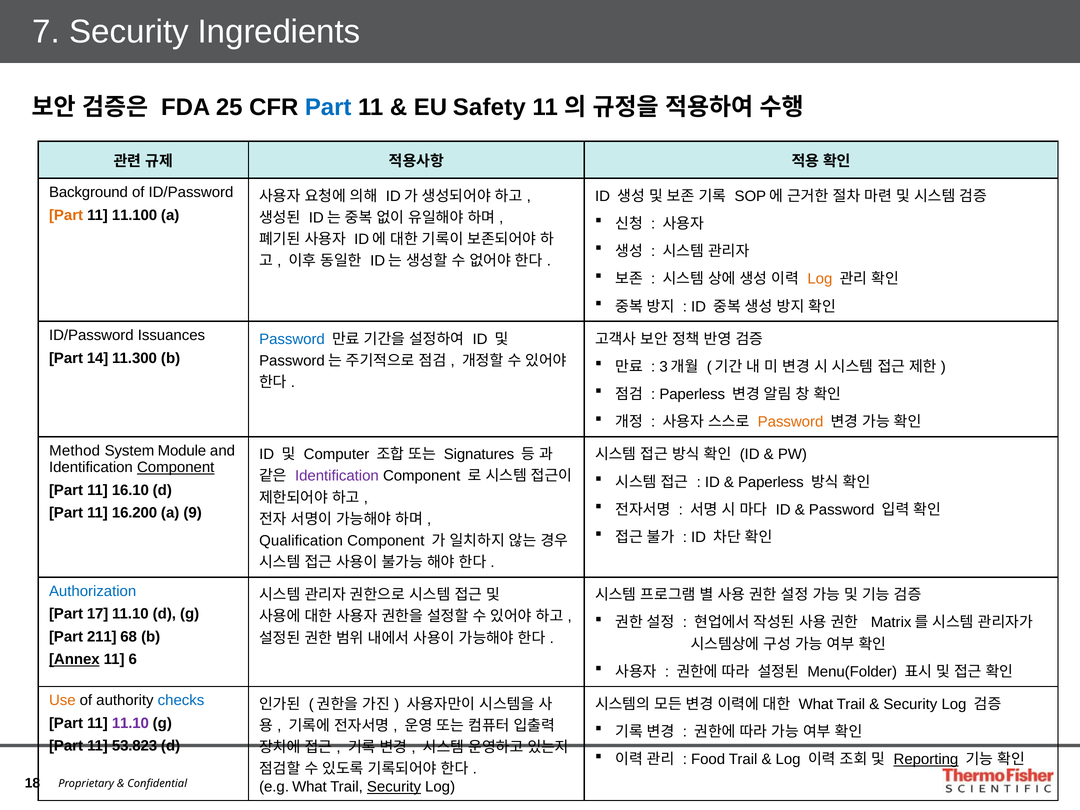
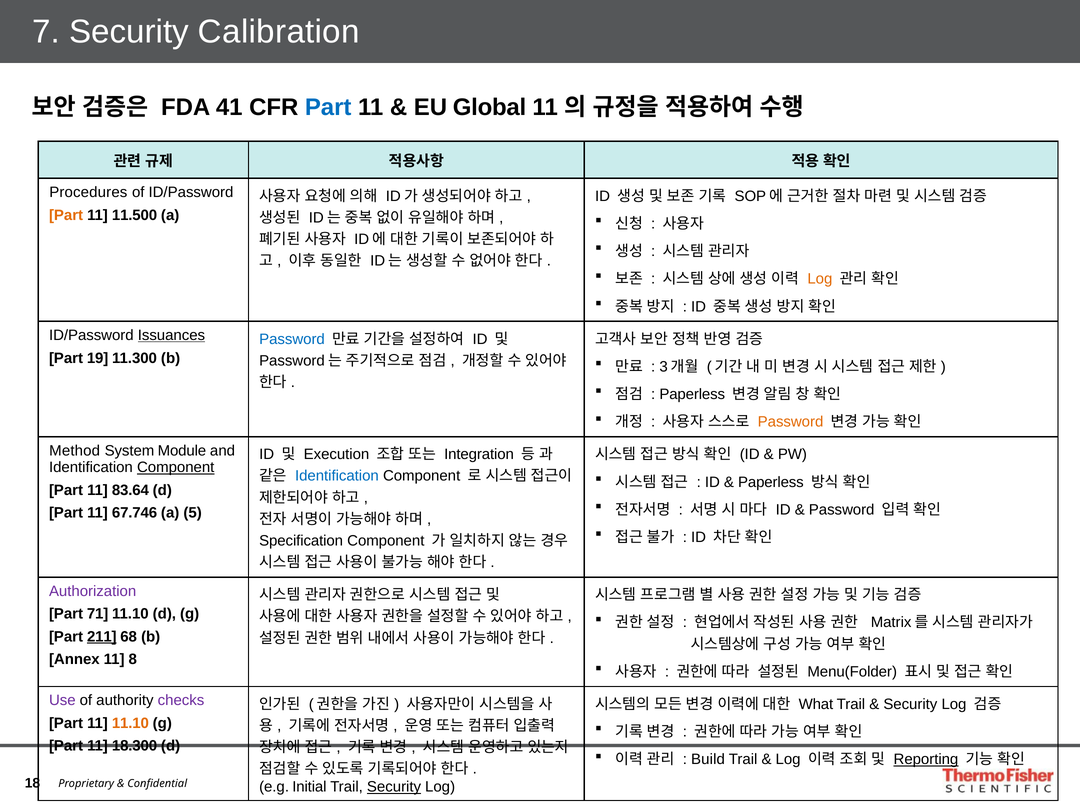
Ingredients: Ingredients -> Calibration (279, 32)
25: 25 -> 41 (229, 107)
Safety: Safety -> Global (490, 107)
Background: Background -> Procedures (88, 192)
11.100: 11.100 -> 11.500 (135, 215)
Issuances underline: none -> present (171, 335)
14: 14 -> 19 (98, 358)
Computer: Computer -> Execution (337, 454)
Signatures: Signatures -> Integration (479, 454)
Identification colour: purple -> blue (337, 476)
16.10: 16.10 -> 83.64 (130, 490)
16.200: 16.200 -> 67.746 (135, 513)
9: 9 -> 5 (193, 513)
Qualification: Qualification -> Specification (301, 541)
Authorization colour: blue -> purple (93, 591)
17: 17 -> 71 (98, 614)
211 underline: none -> present (102, 637)
Annex underline: present -> none (74, 660)
6: 6 -> 8 (133, 660)
Use colour: orange -> purple (62, 700)
checks colour: blue -> purple (181, 700)
11.10 colour: purple -> orange (130, 723)
53.823: 53.823 -> 18.300 (135, 746)
Food: Food -> Build (708, 759)
e.g What: What -> Initial (309, 787)
